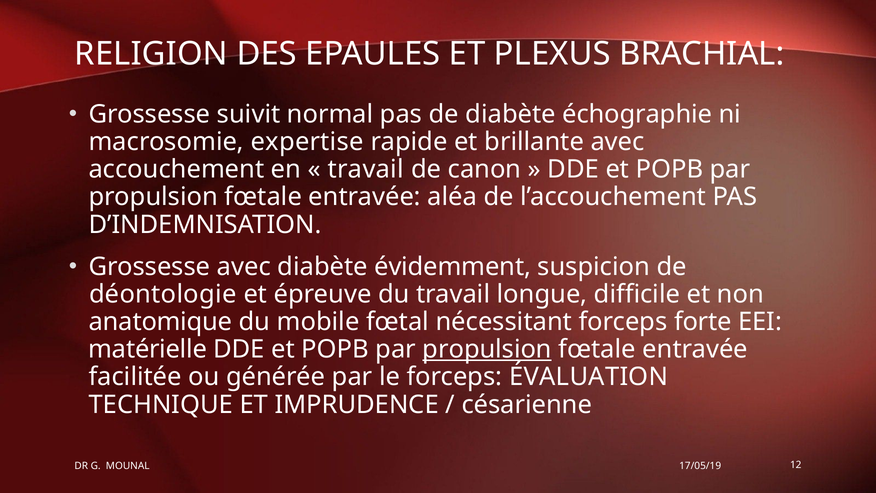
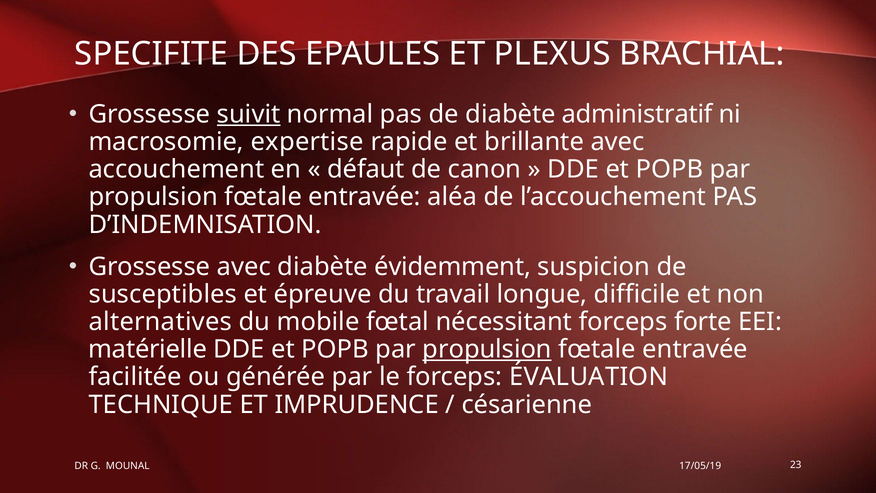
RELIGION: RELIGION -> SPECIFITE (151, 54)
suivit underline: none -> present (249, 114)
échographie: échographie -> administratif (637, 114)
travail: travail -> défaut (366, 169)
déontologie: déontologie -> susceptibles (163, 294)
anatomique: anatomique -> alternatives (160, 322)
12: 12 -> 23 (796, 465)
